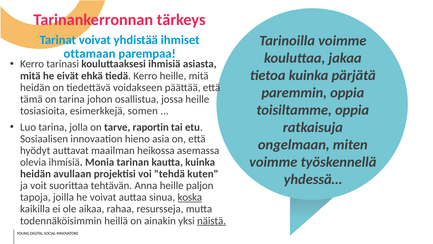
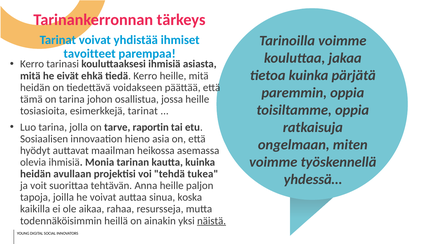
ottamaan: ottamaan -> tavoitteet (90, 54)
esimerkkejä somen: somen -> tarinat (143, 111)
kuten: kuten -> tukea (203, 174)
koska underline: present -> none (190, 197)
